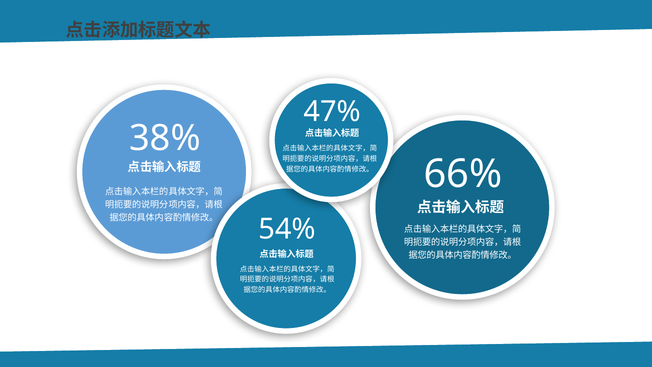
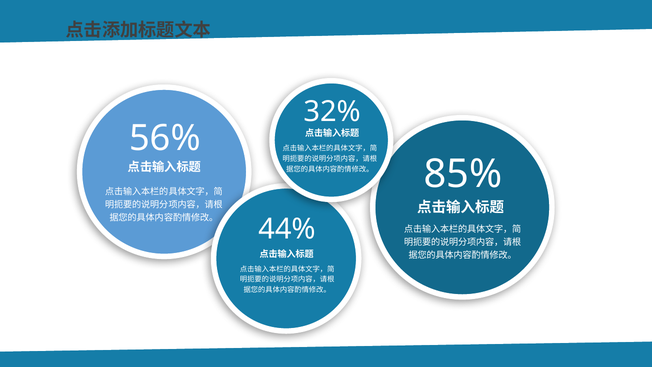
47%: 47% -> 32% (332, 112)
38%: 38% -> 56% (165, 138)
66%: 66% -> 85% (463, 174)
54%: 54% -> 44% (287, 229)
